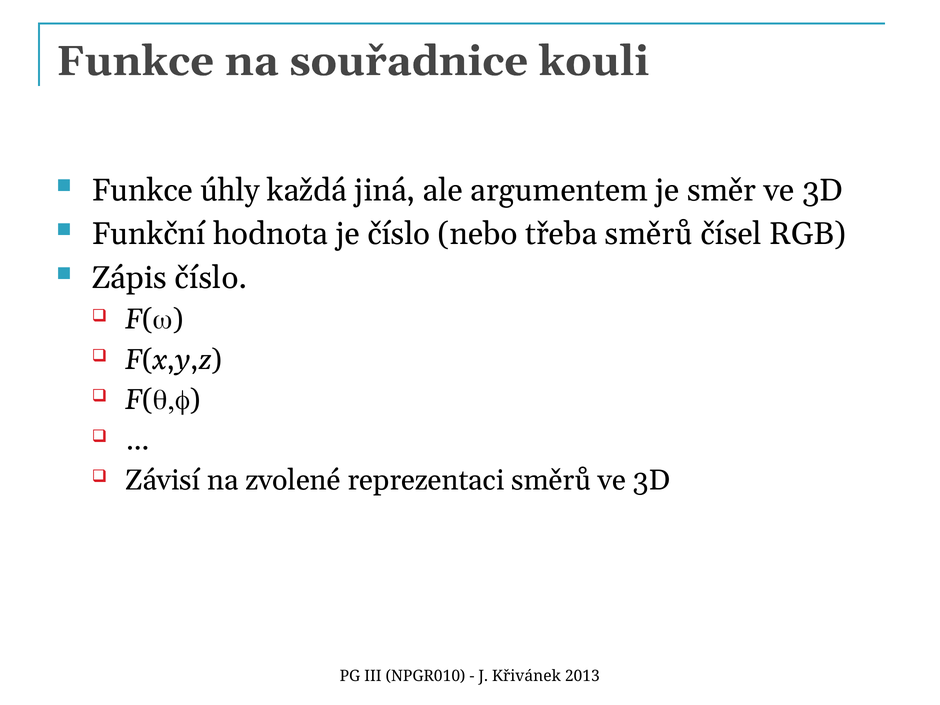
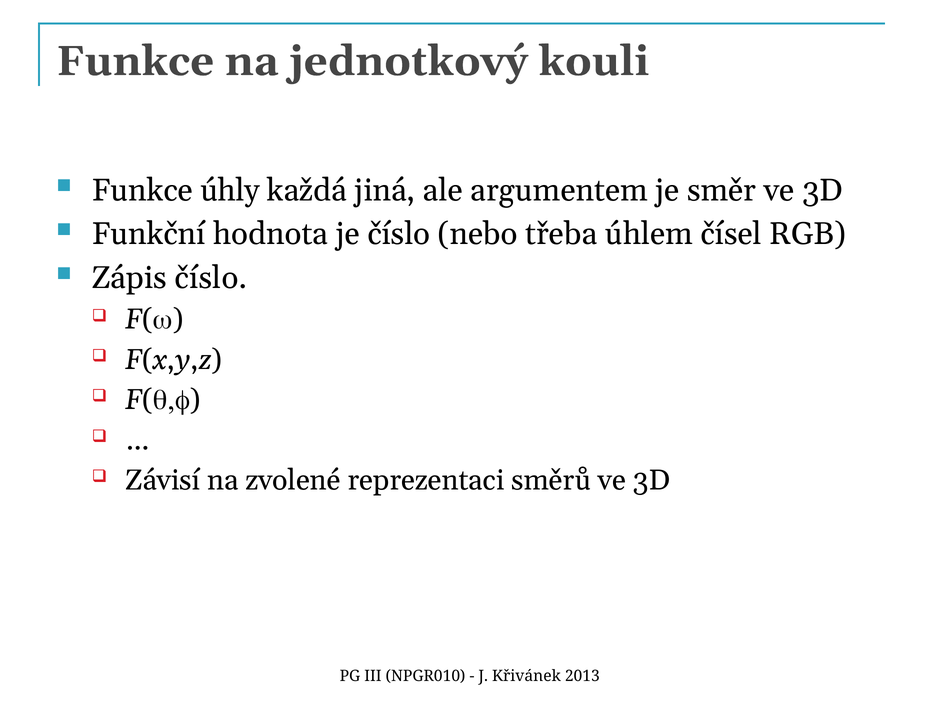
souřadnice: souřadnice -> jednotkový (409, 61)
třeba směrů: směrů -> úhlem (649, 234)
